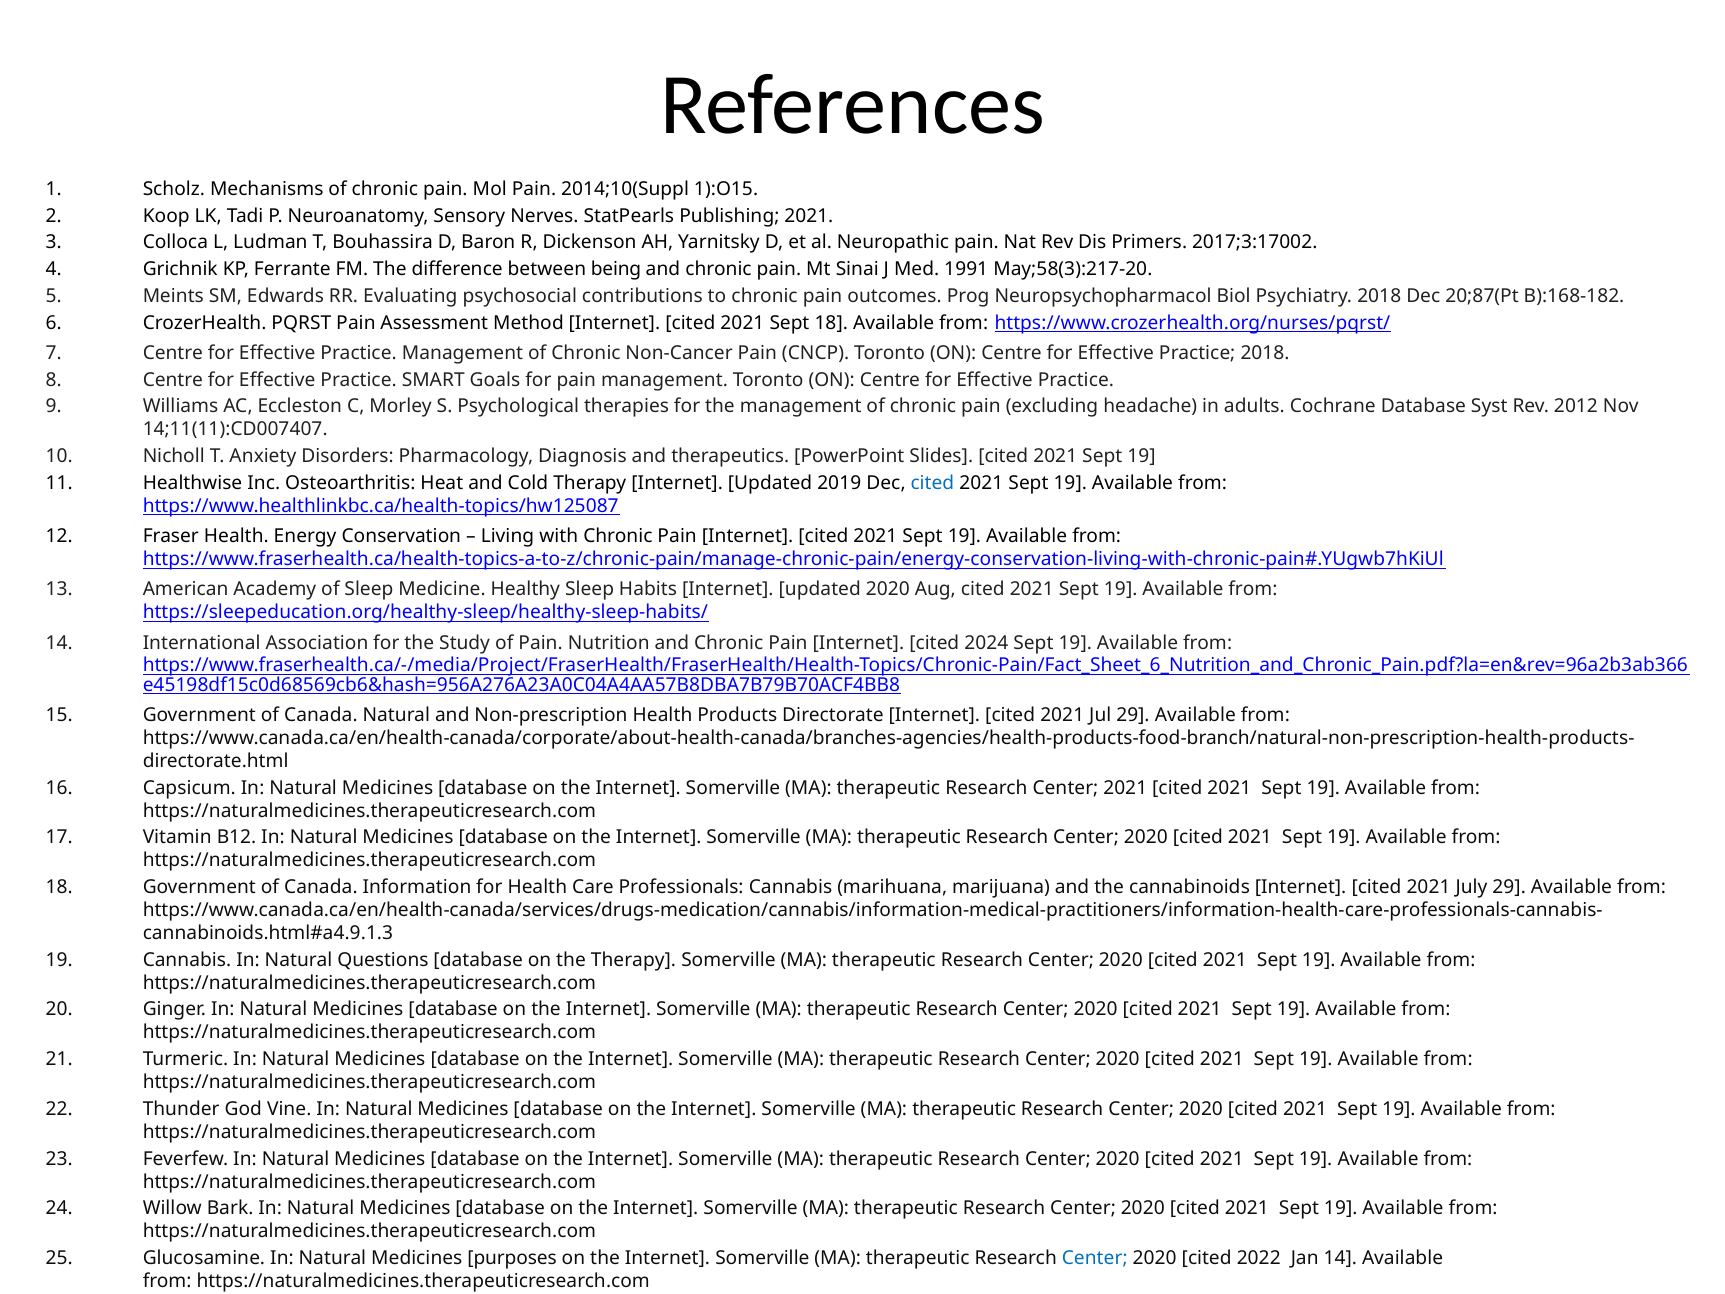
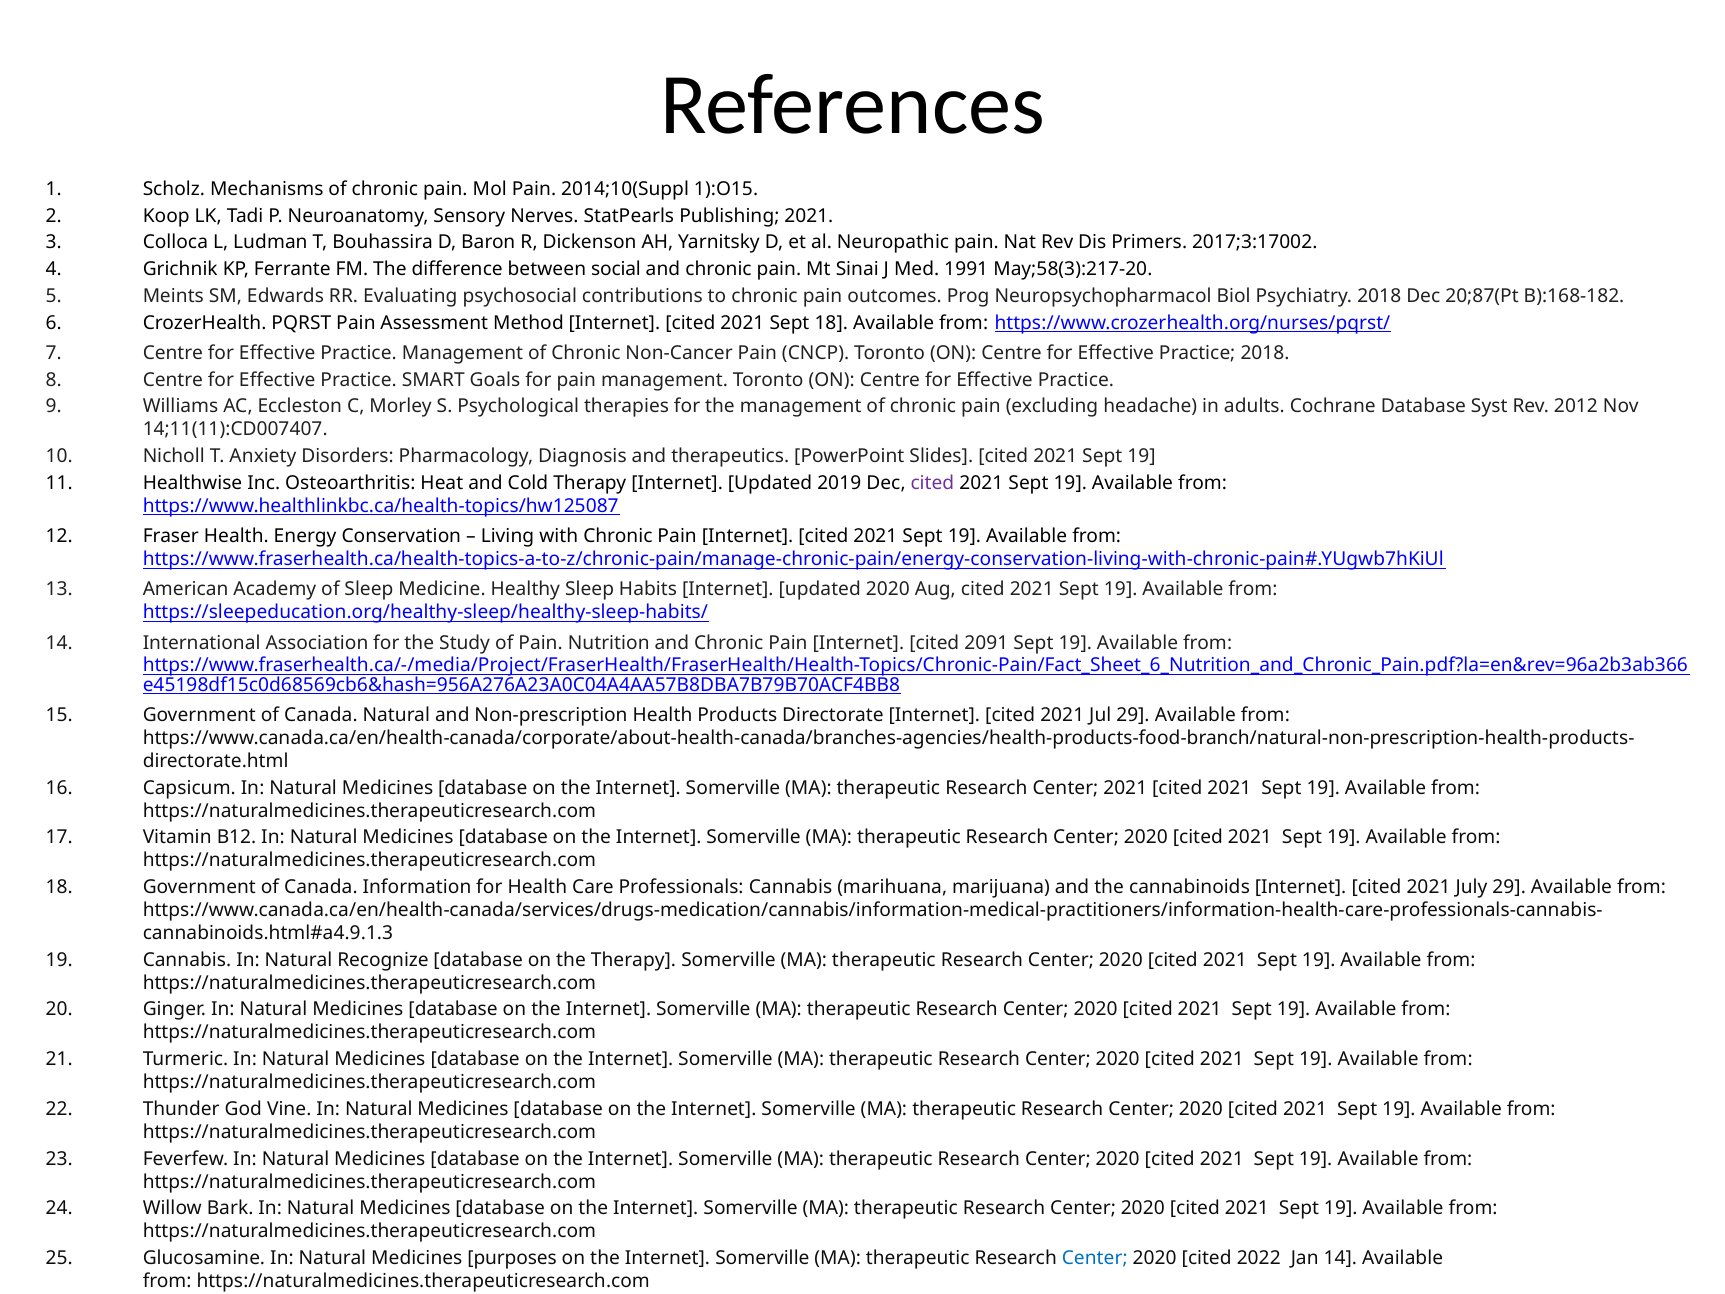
being: being -> social (616, 269)
cited colour: blue -> purple (932, 483)
2024: 2024 -> 2091 (986, 643)
Questions: Questions -> Recognize (383, 960)
